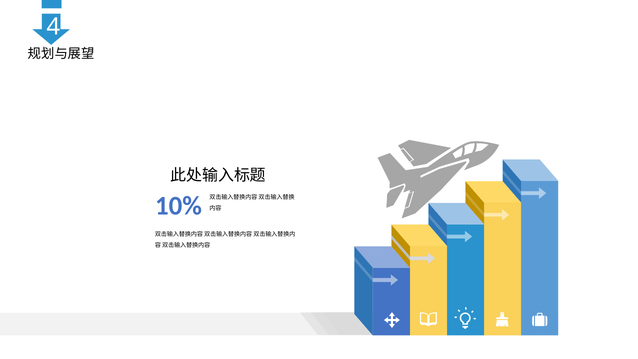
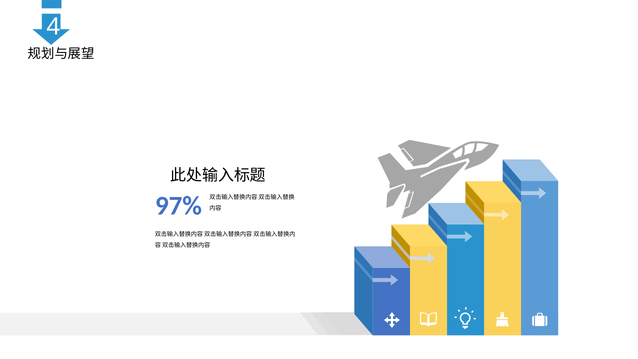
10%: 10% -> 97% (178, 206)
